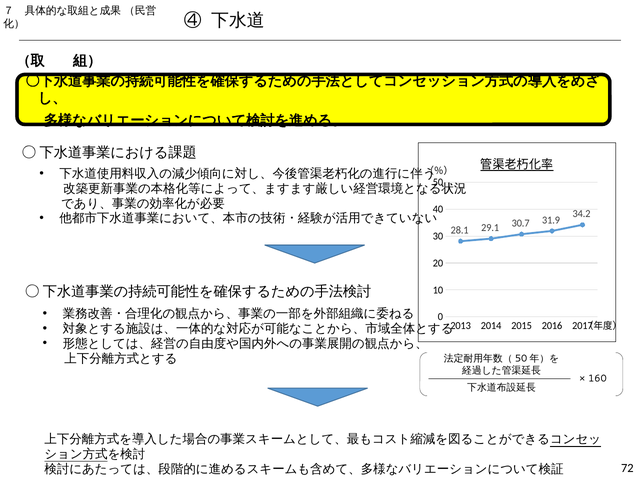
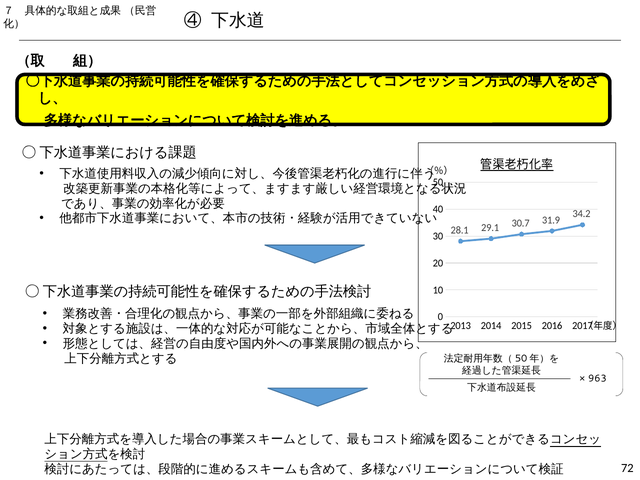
160: 160 -> 963 (597, 379)
